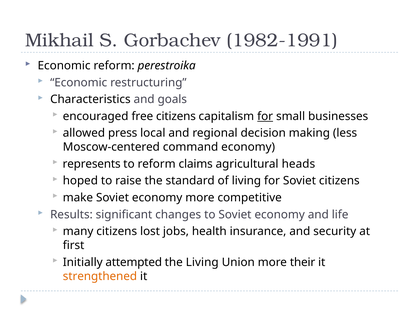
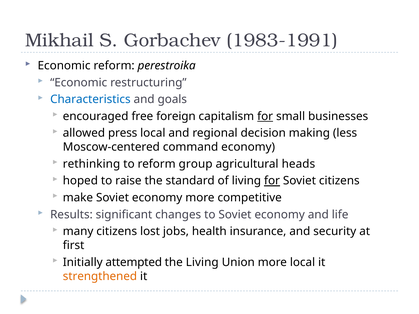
1982-1991: 1982-1991 -> 1983-1991 (282, 40)
Characteristics colour: black -> blue (90, 99)
free citizens: citizens -> foreign (176, 116)
represents: represents -> rethinking (91, 164)
claims: claims -> group (196, 164)
for underline: none -> present (272, 181)
more their: their -> local (303, 262)
